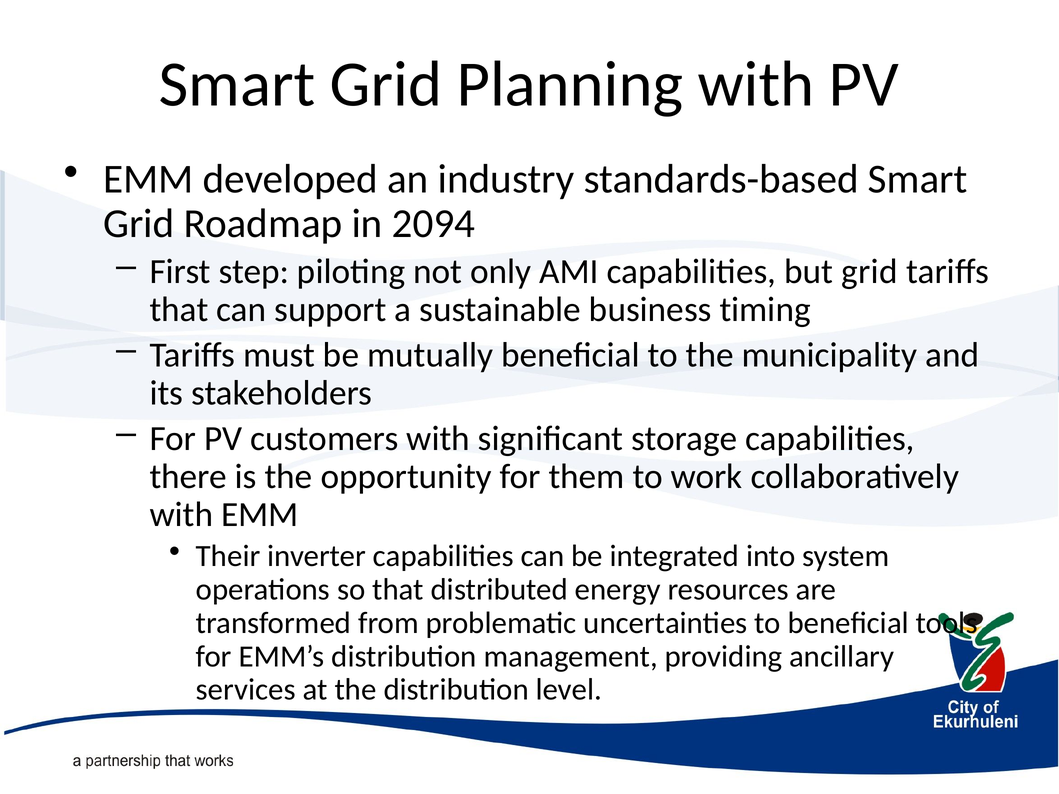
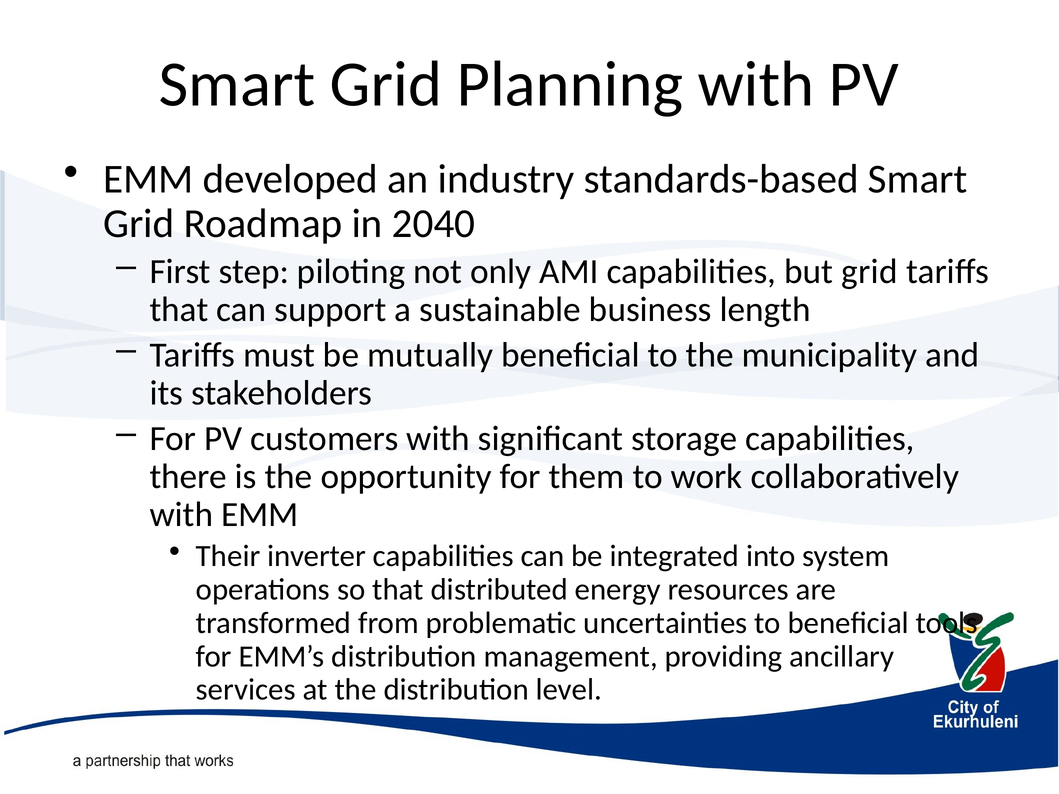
2094: 2094 -> 2040 (434, 224)
timing: timing -> length (765, 310)
